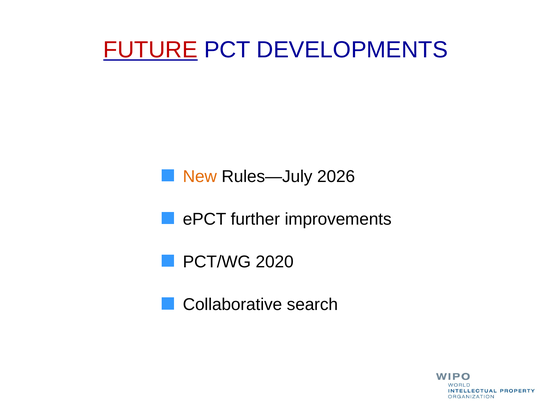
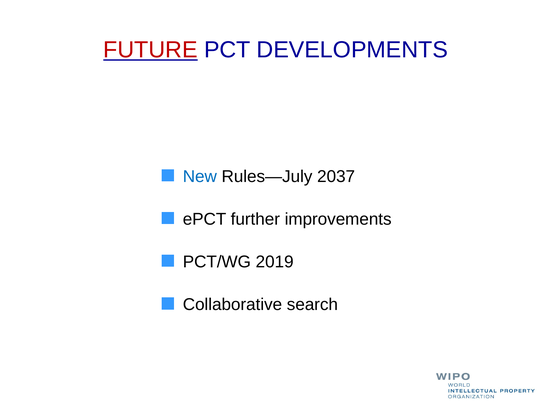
New colour: orange -> blue (200, 177)
2026: 2026 -> 2037 (336, 177)
2020: 2020 -> 2019 (275, 262)
